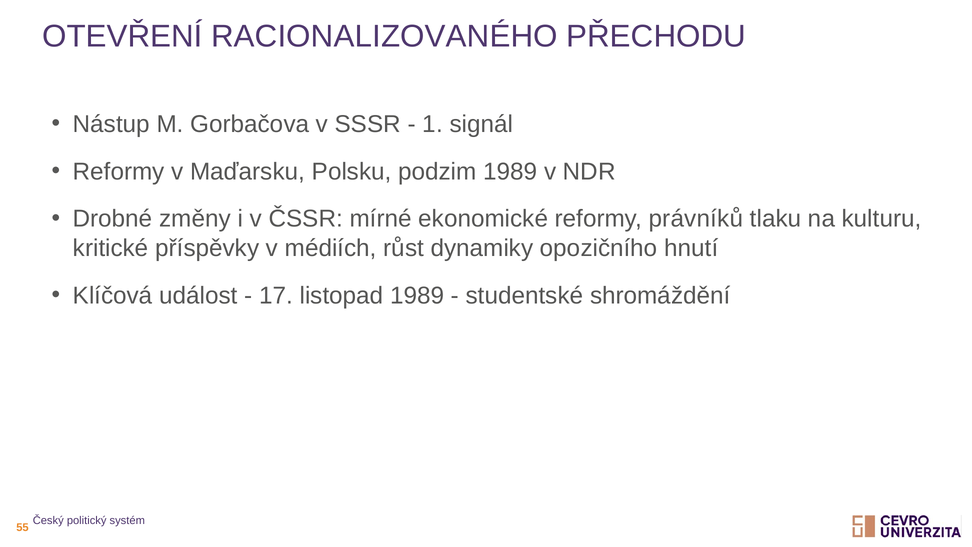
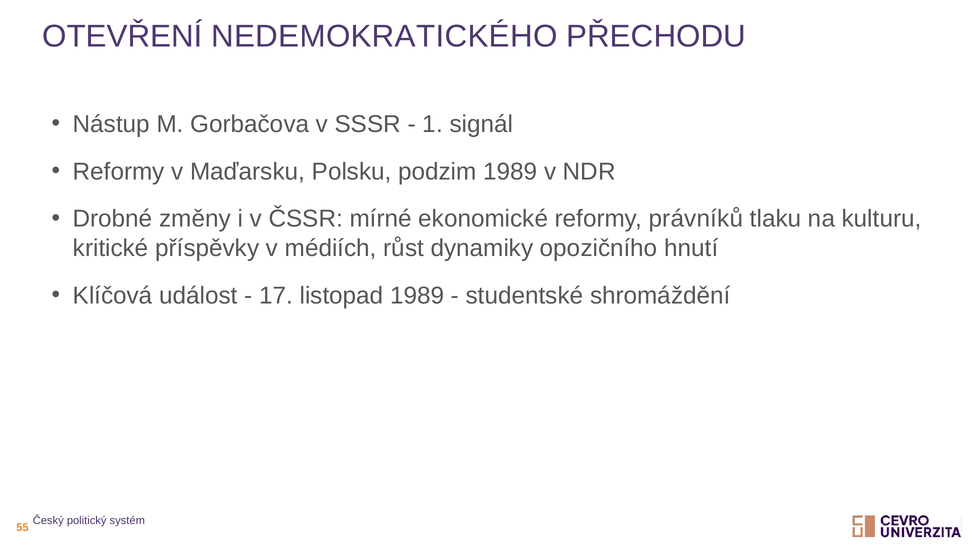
RACIONALIZOVANÉHO: RACIONALIZOVANÉHO -> NEDEMOKRATICKÉHO (384, 36)
